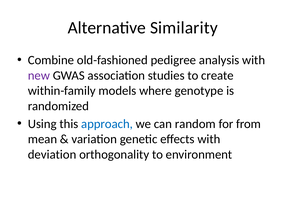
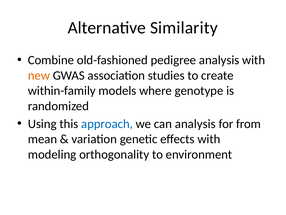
new colour: purple -> orange (39, 75)
can random: random -> analysis (195, 124)
deviation: deviation -> modeling (52, 154)
